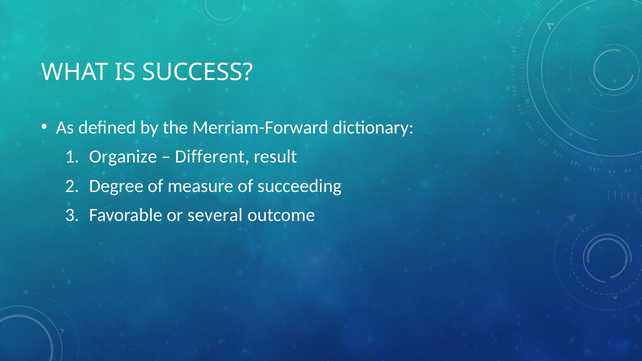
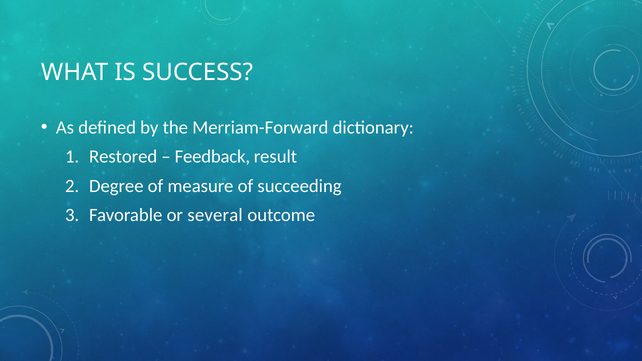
Organize: Organize -> Restored (123, 157)
Different: Different -> Feedback (212, 157)
